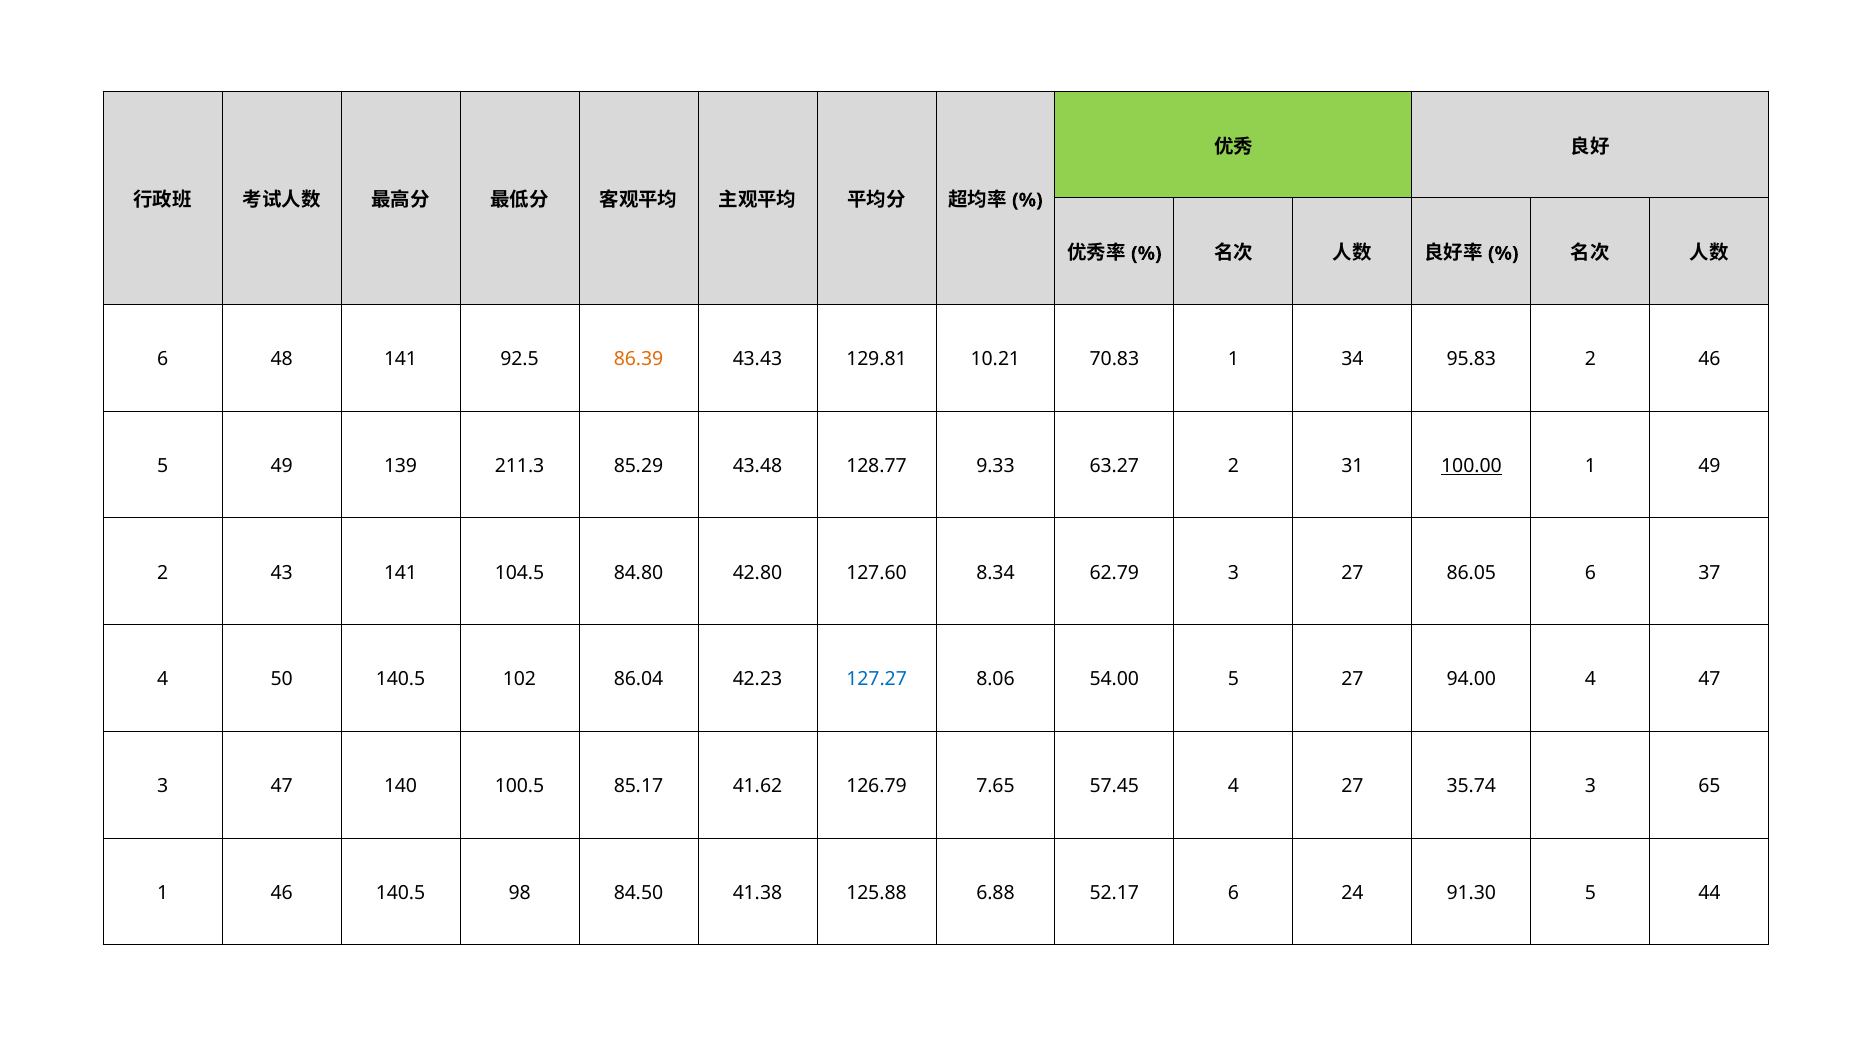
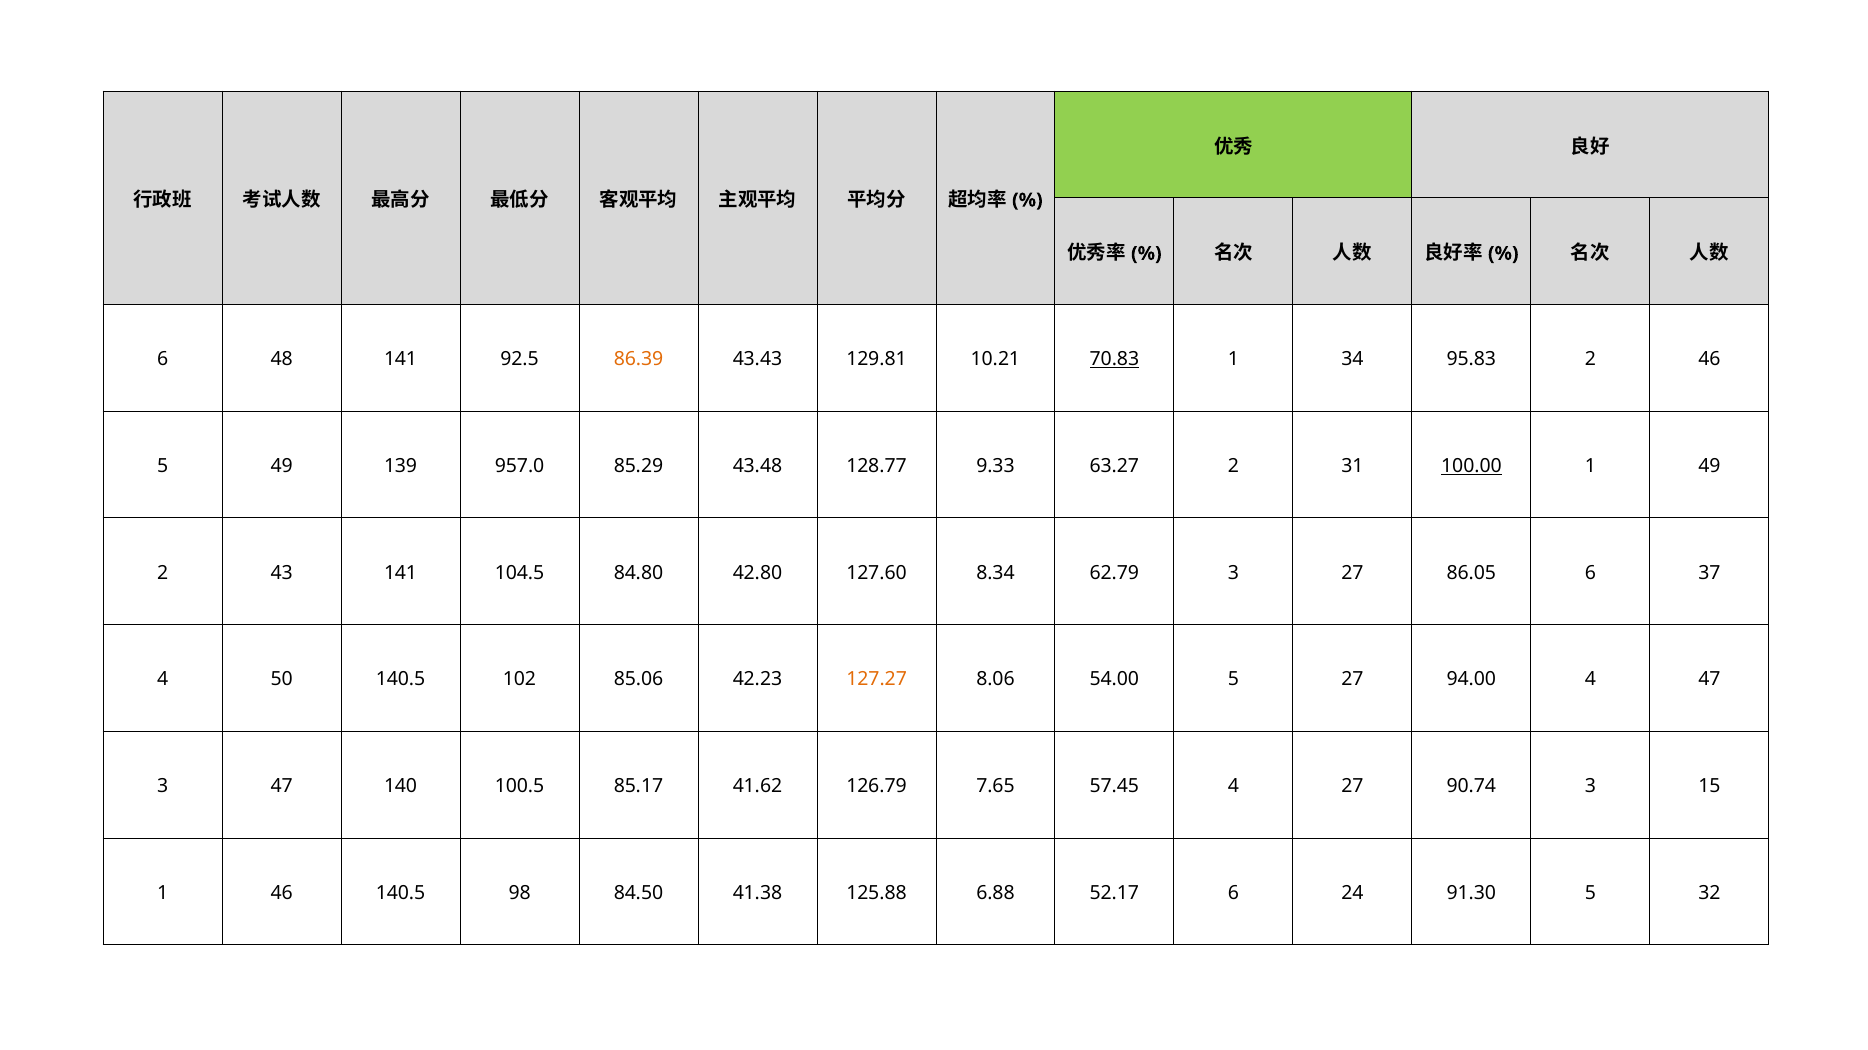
70.83 underline: none -> present (1114, 360)
211.3: 211.3 -> 957.0 (520, 466)
86.04: 86.04 -> 85.06 (639, 680)
127.27 colour: blue -> orange (877, 680)
35.74: 35.74 -> 90.74 (1471, 787)
65: 65 -> 15 (1709, 787)
44: 44 -> 32 (1709, 894)
